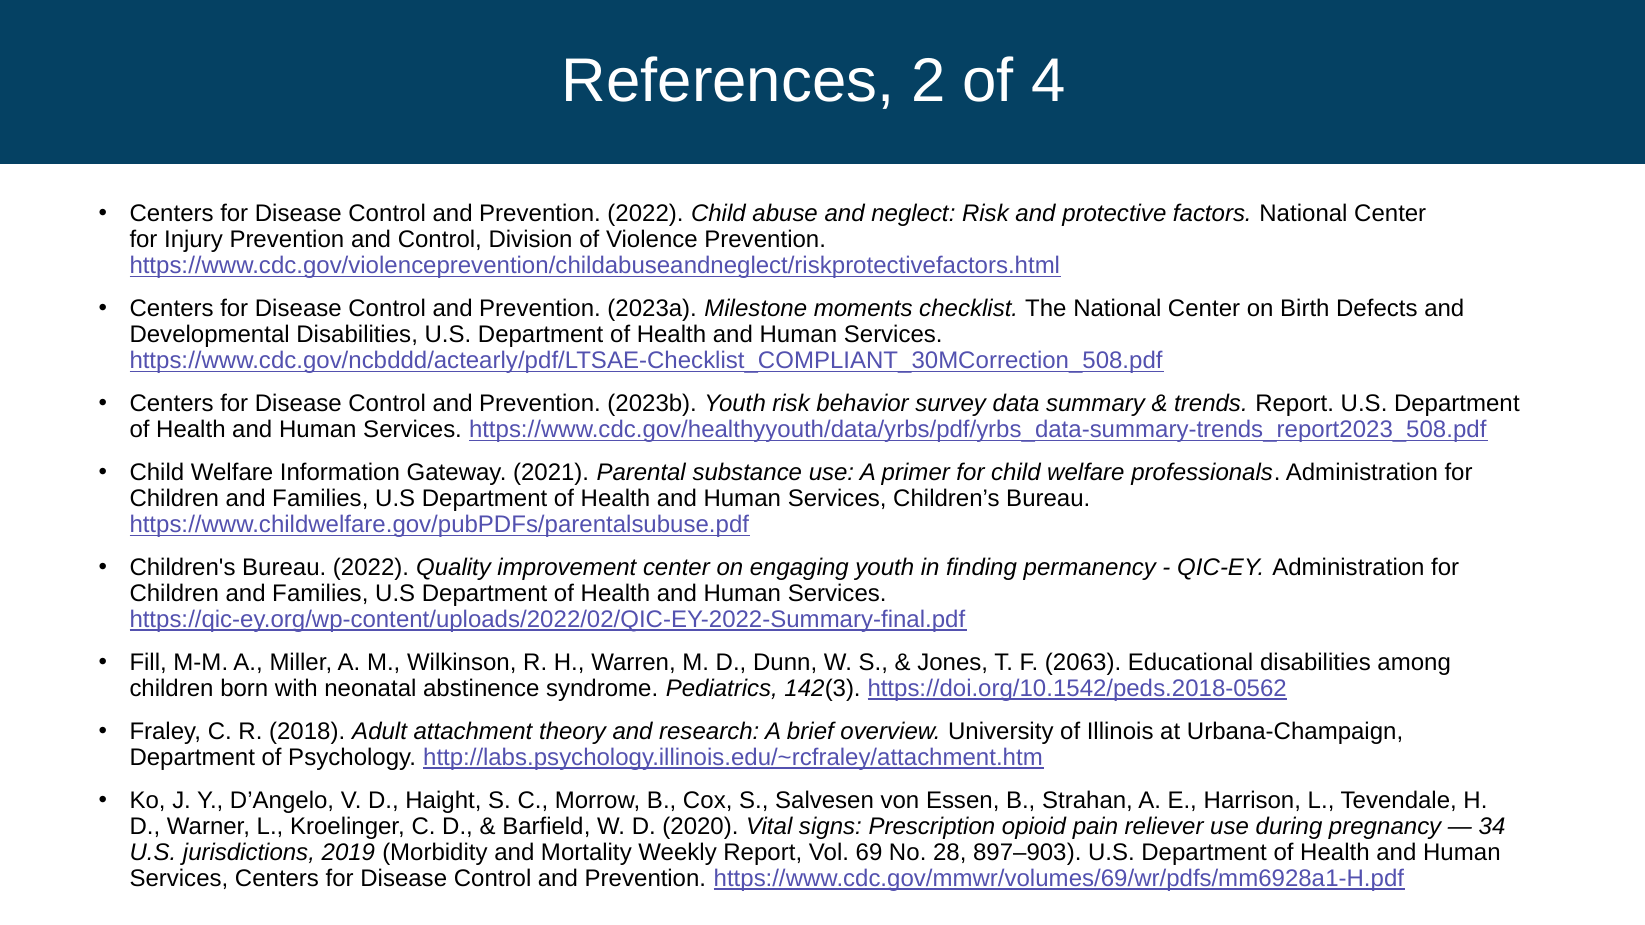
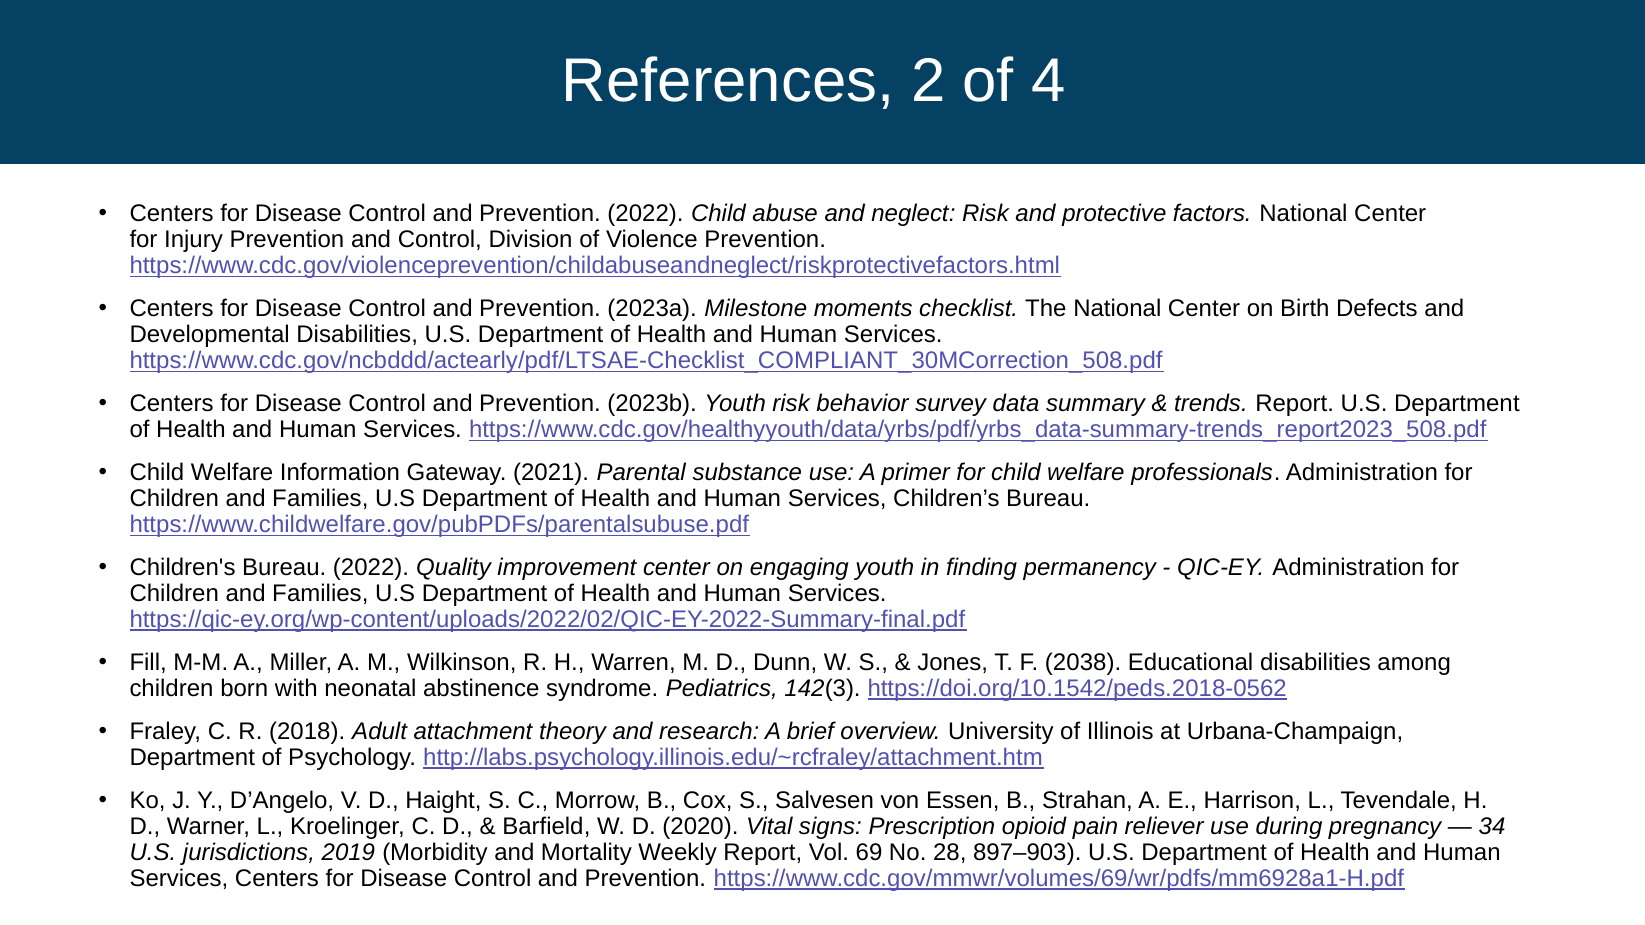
2063: 2063 -> 2038 (1083, 663)
